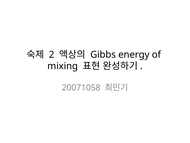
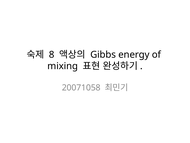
2: 2 -> 8 (52, 55)
